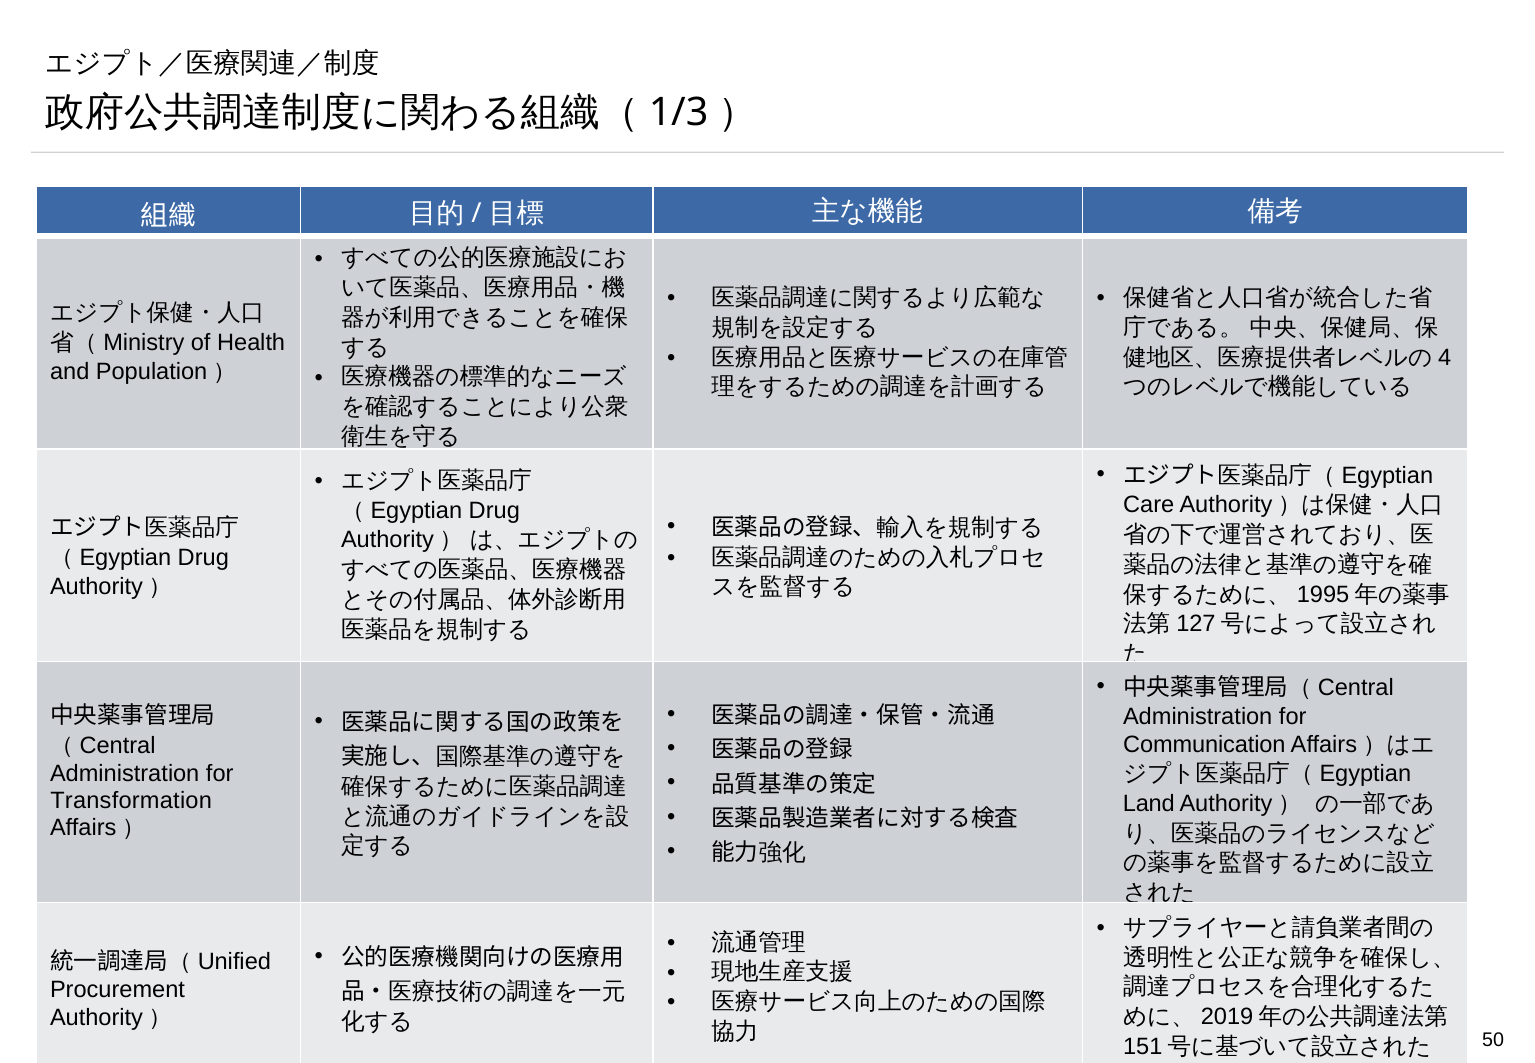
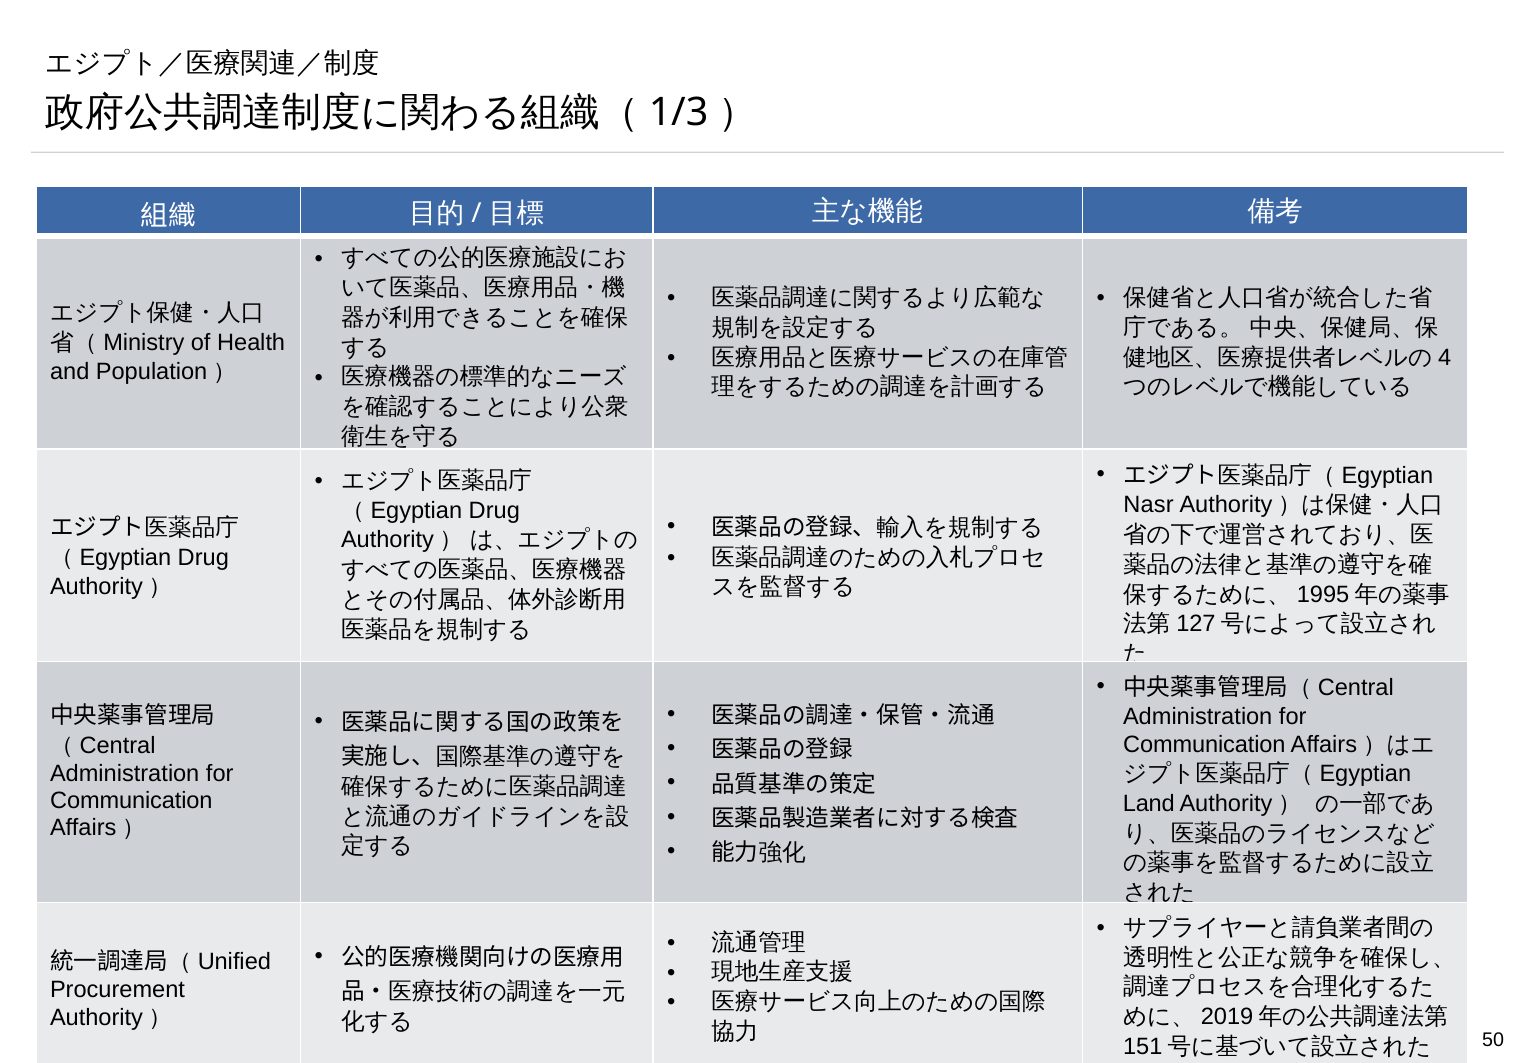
Care: Care -> Nasr (1149, 505)
Transformation: Transformation -> Communication (131, 800)
